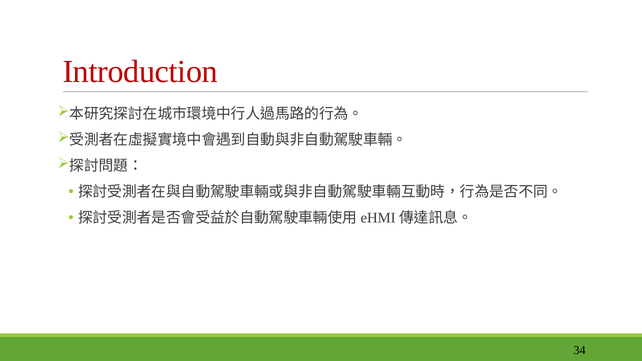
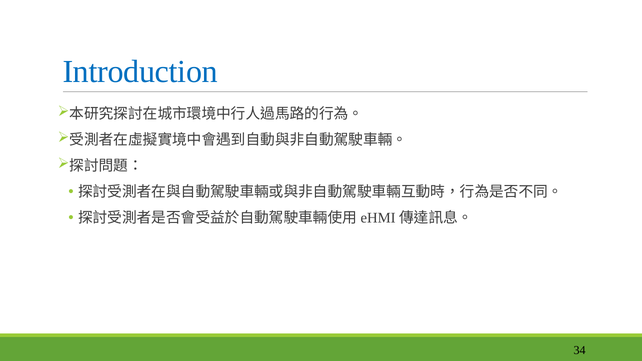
Introduction colour: red -> blue (140, 72)
